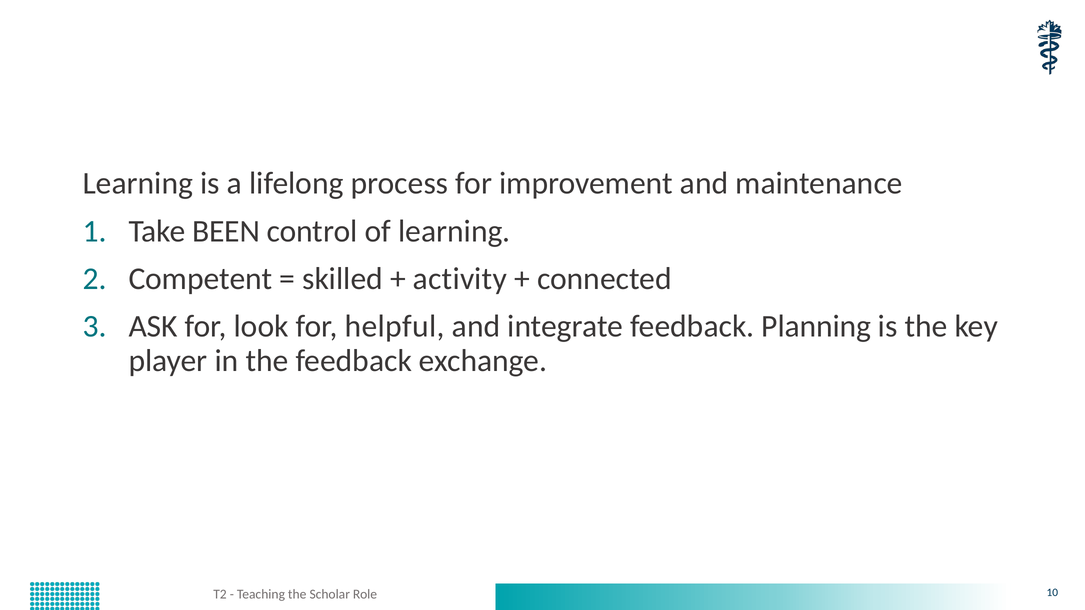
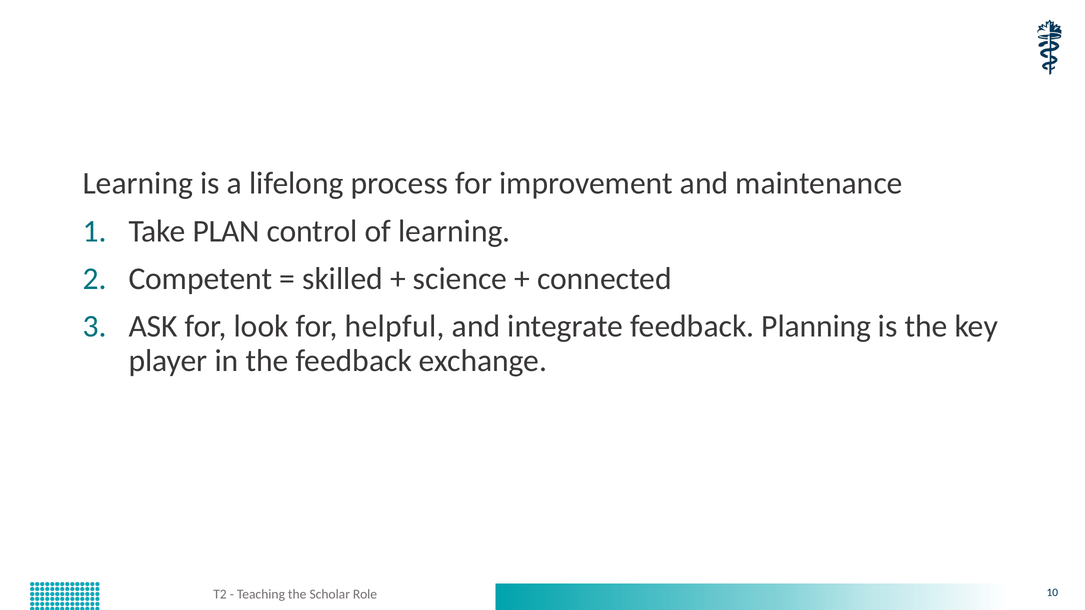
BEEN: BEEN -> PLAN (226, 231)
activity: activity -> science (460, 279)
